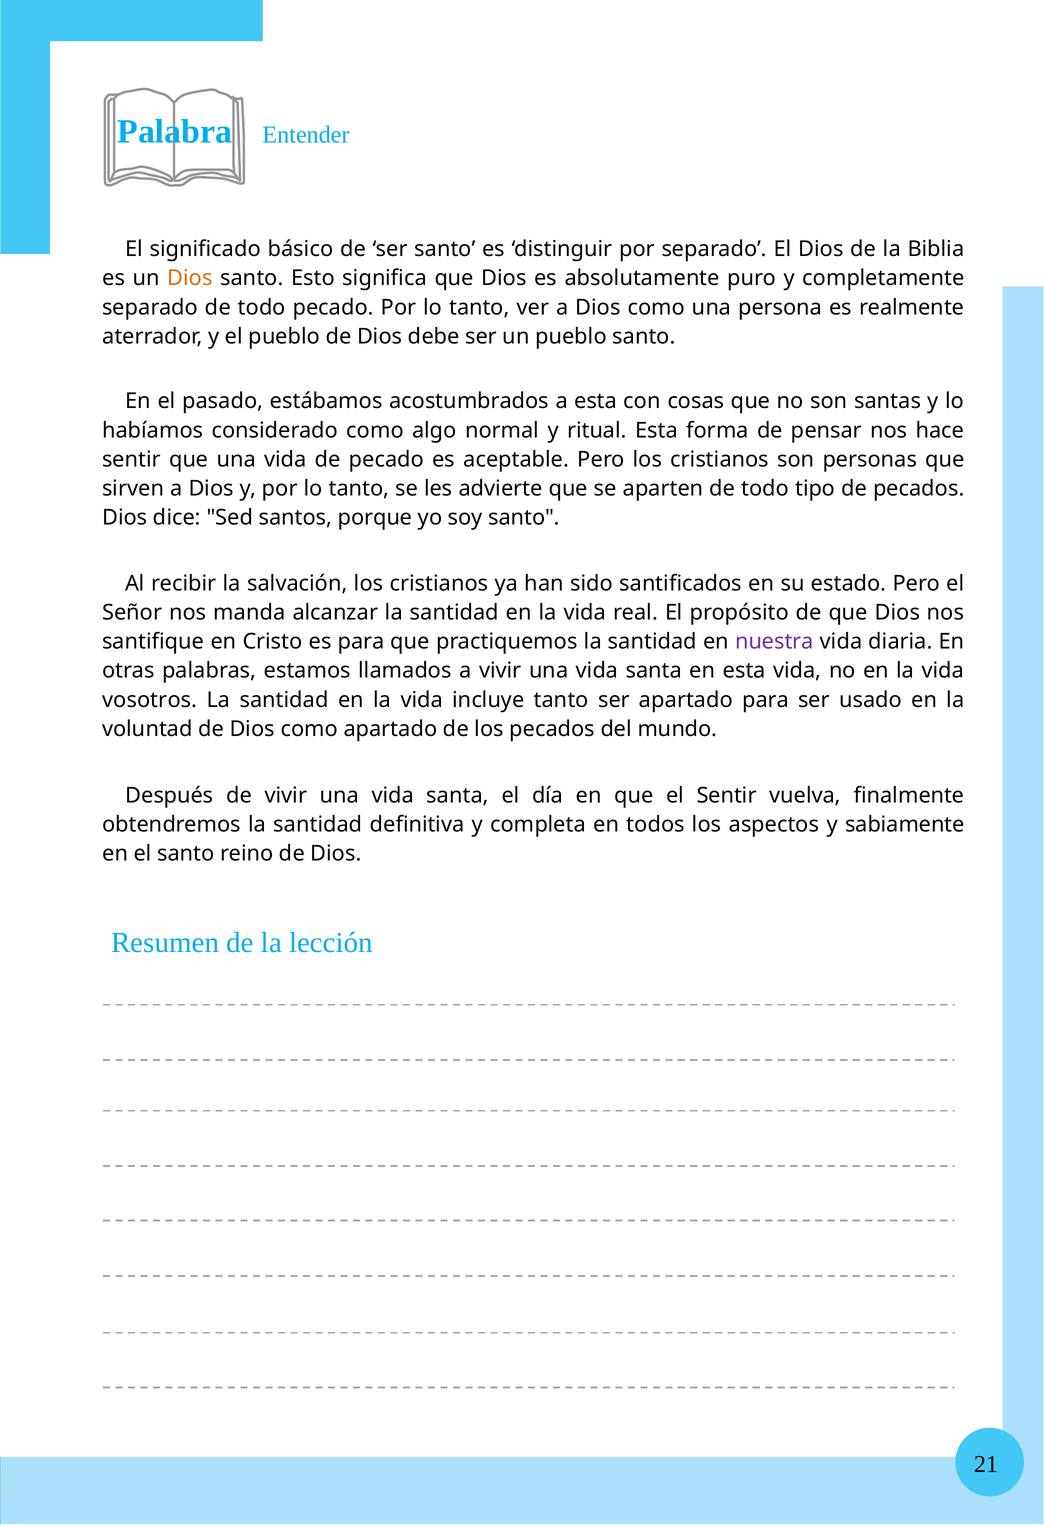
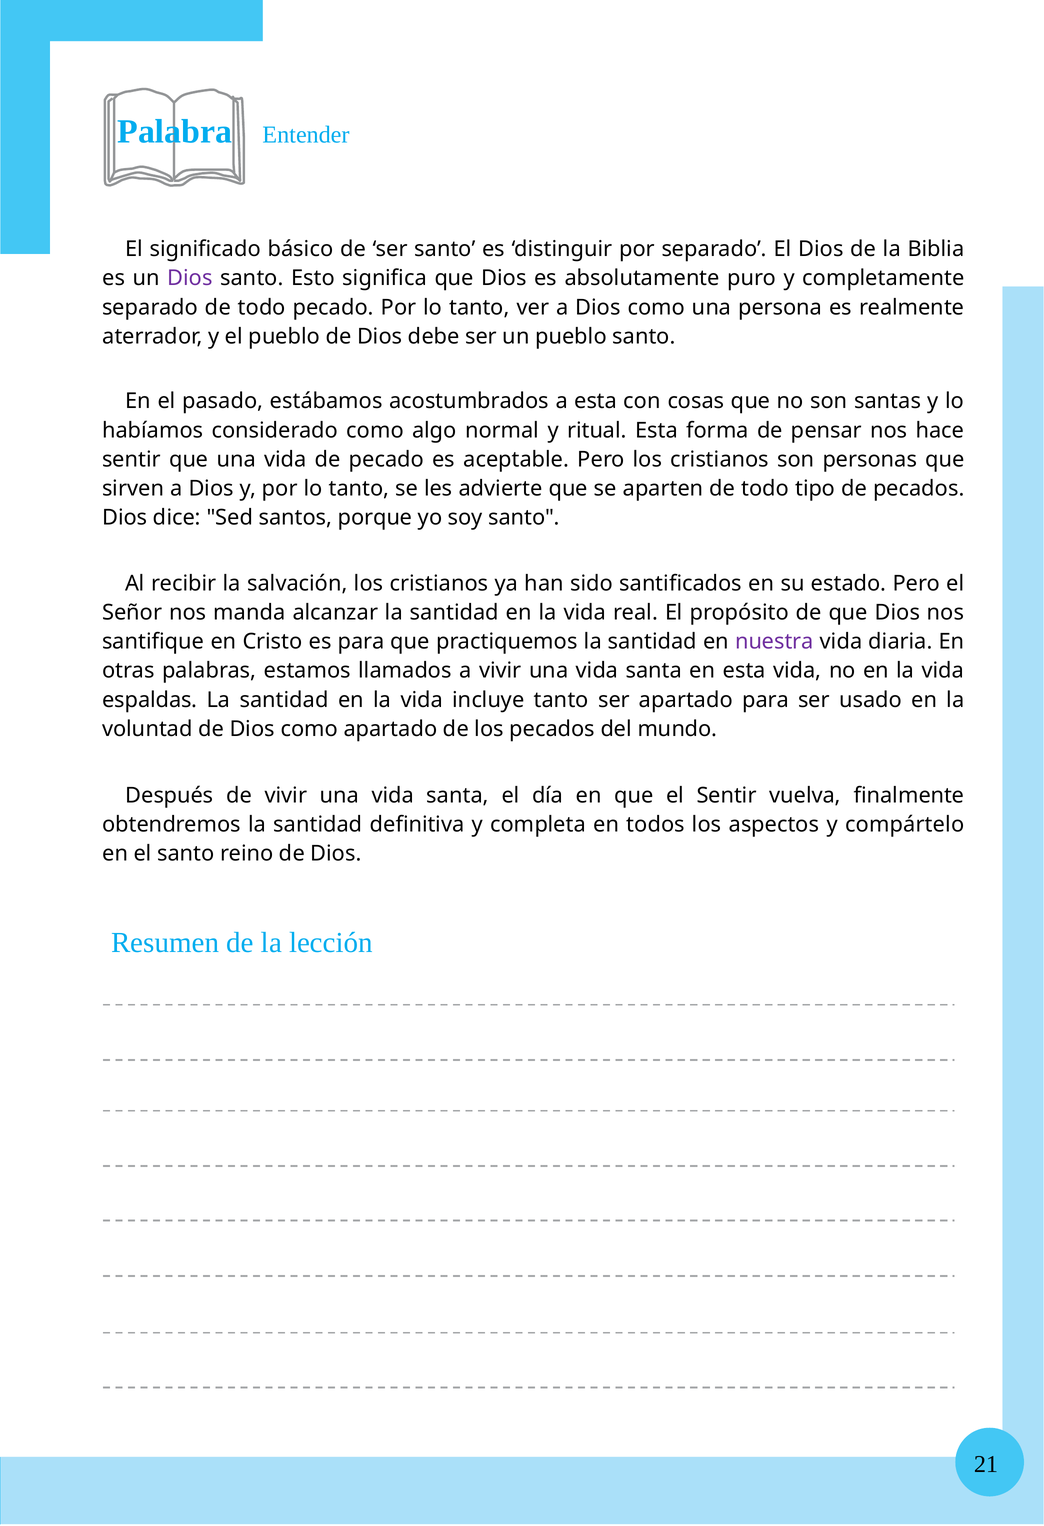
Dios colour: orange -> purple (190, 278)
vosotros: vosotros -> espaldas (150, 700)
sabiamente: sabiamente -> compártelo (905, 824)
